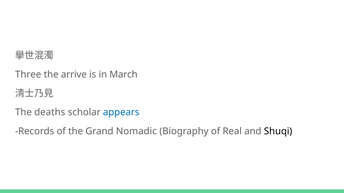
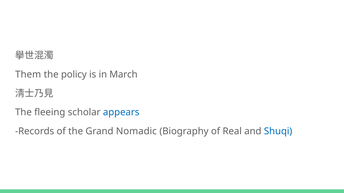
Three: Three -> Them (28, 75)
arrive: arrive -> policy (74, 75)
deaths: deaths -> fleeing (50, 113)
Shuqi colour: black -> blue (278, 131)
